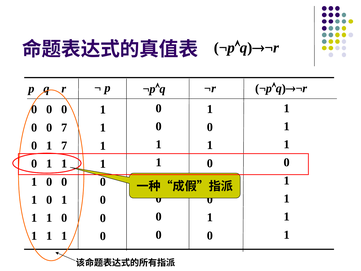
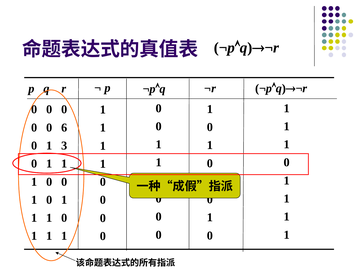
0 7: 7 -> 6 (64, 127)
1 7: 7 -> 3 (64, 146)
